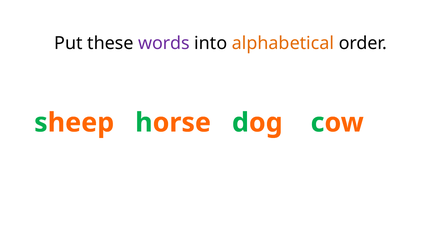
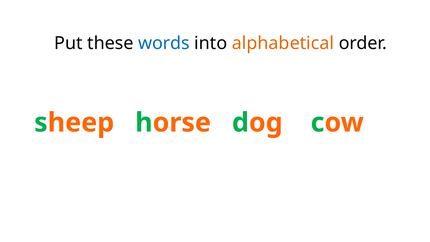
words colour: purple -> blue (164, 43)
